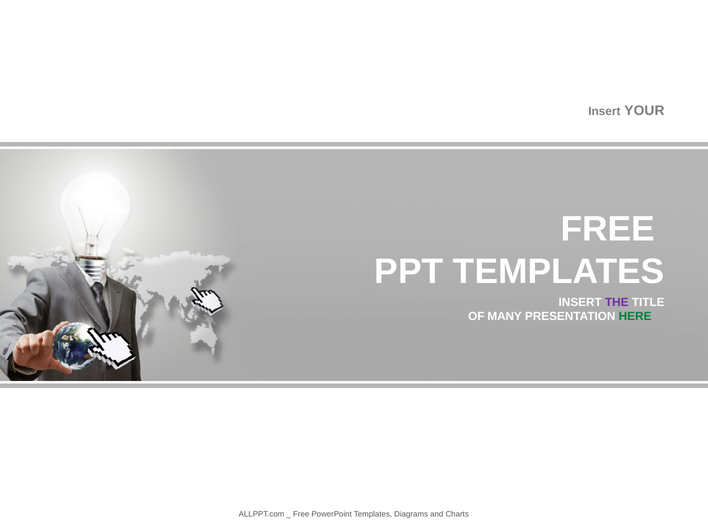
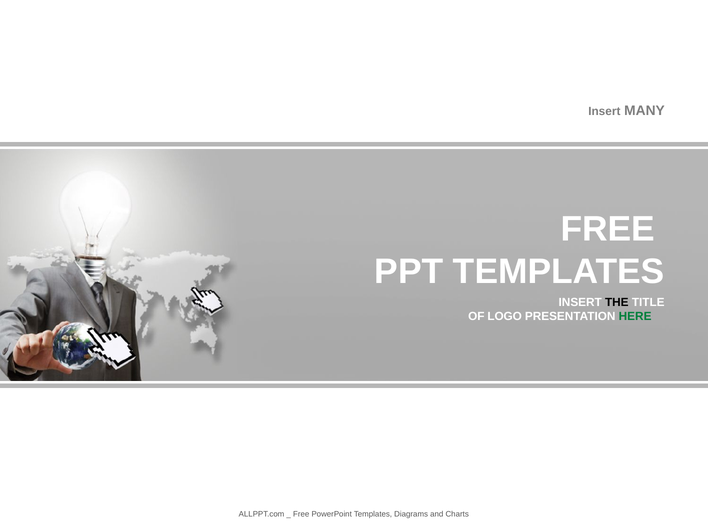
YOUR: YOUR -> MANY (644, 111)
THE colour: purple -> black (617, 302)
MANY: MANY -> LOGO (505, 317)
